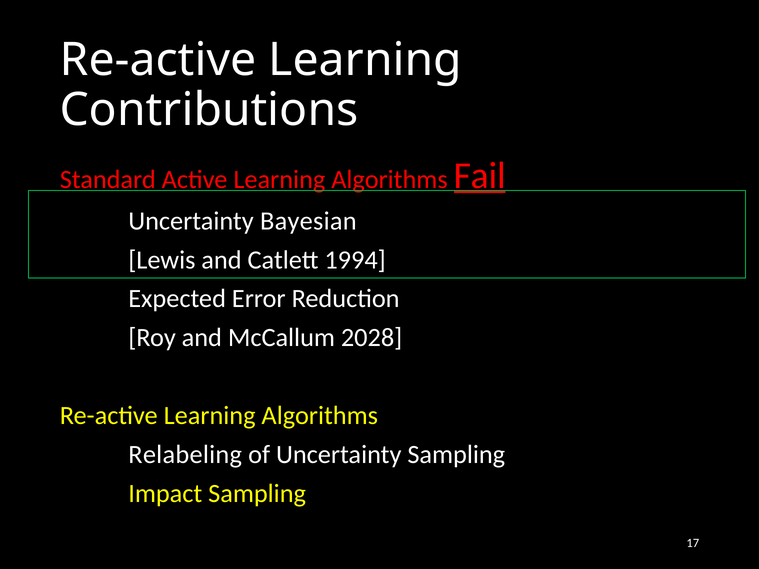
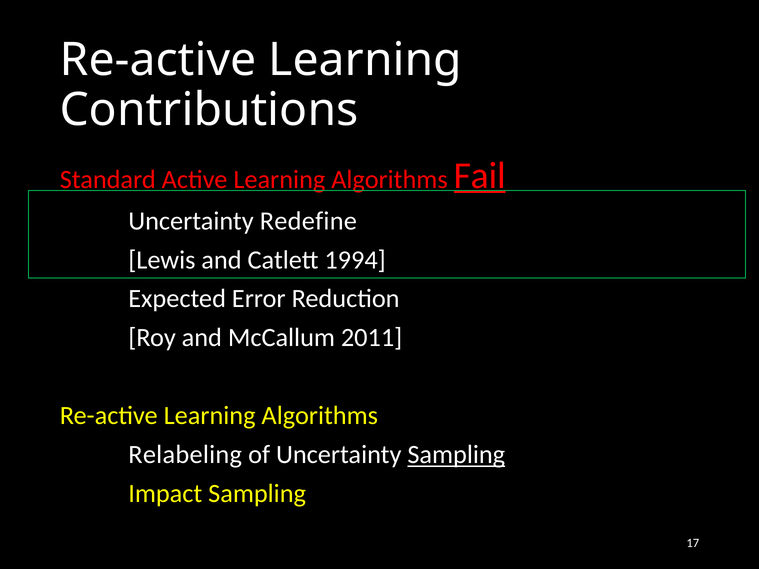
Bayesian: Bayesian -> Redefine (308, 221)
2028: 2028 -> 2011 (372, 338)
Sampling underline: none -> present (456, 455)
